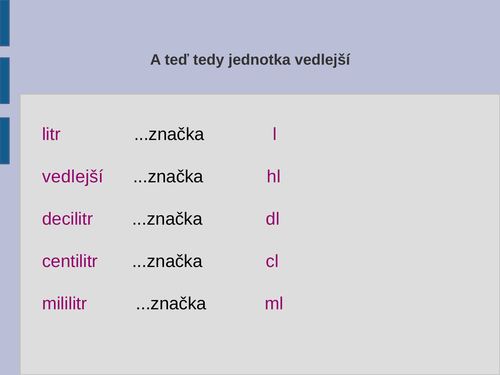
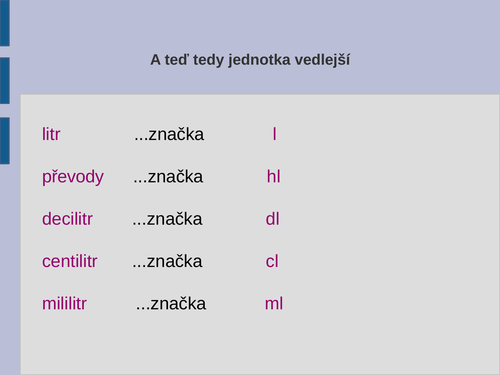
vedlejší: vedlejší -> převody (73, 177)
